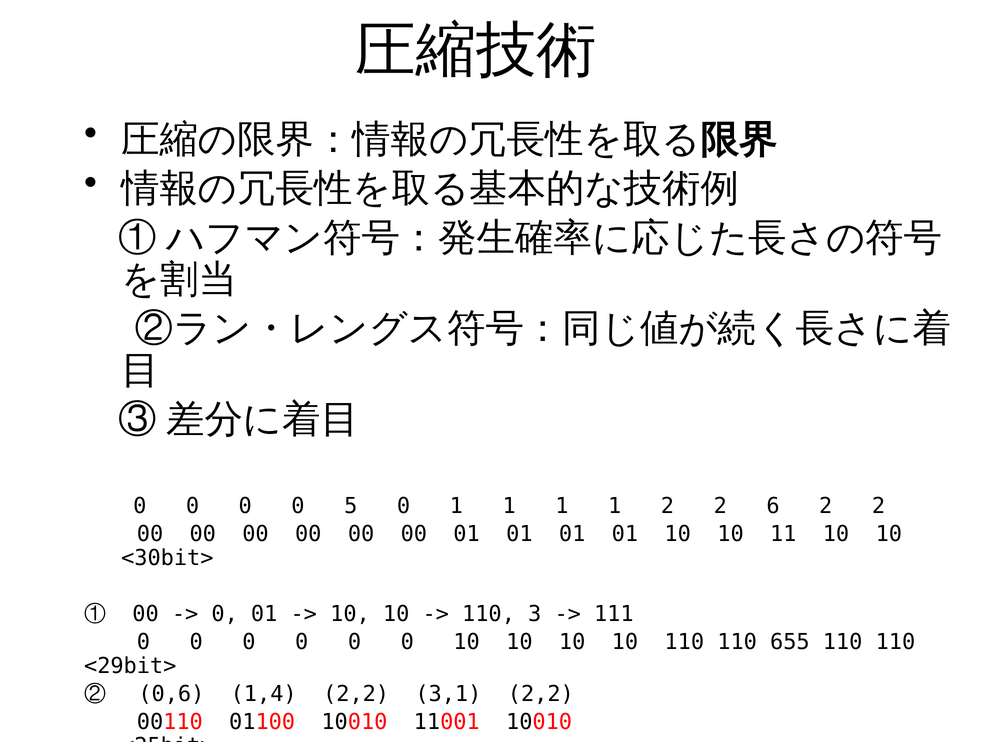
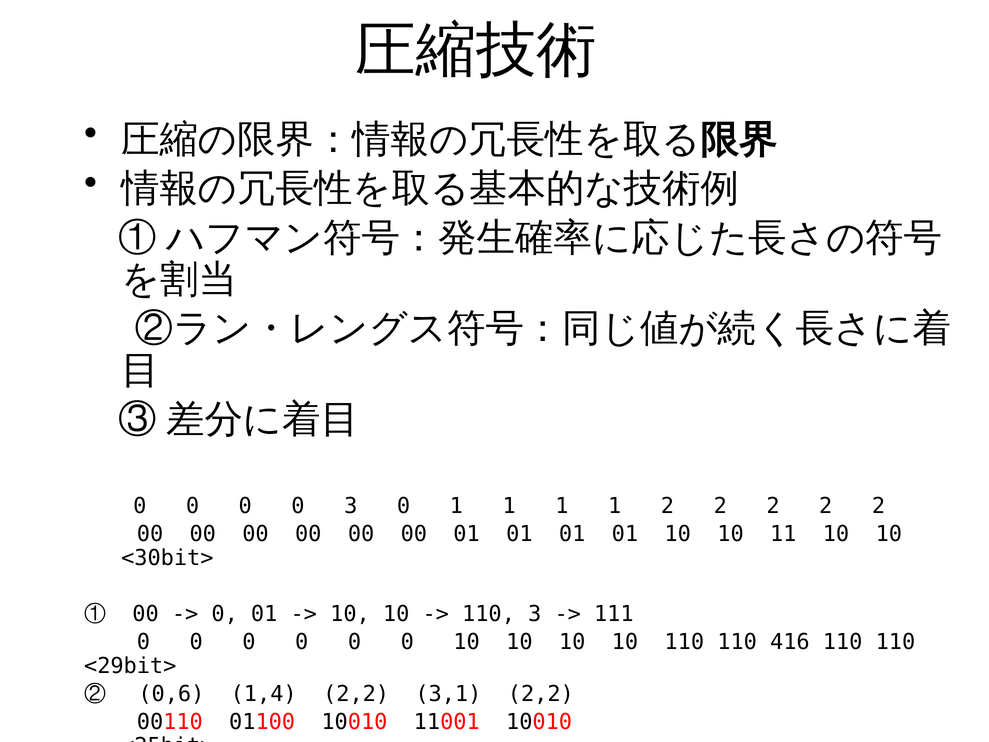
0 5: 5 -> 3 (351, 506)
1 2 2 6: 6 -> 2 (773, 506)
655: 655 -> 416 (790, 642)
